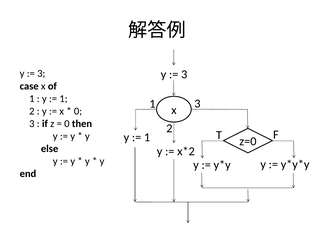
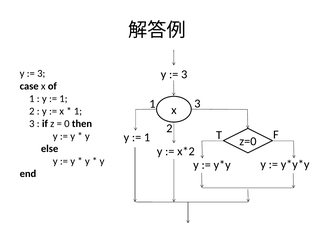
0: 0 -> 1 (78, 111)
